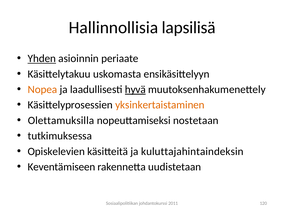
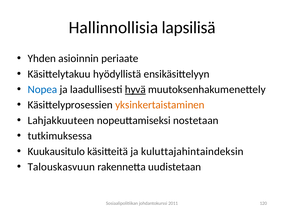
Yhden underline: present -> none (42, 59)
uskomasta: uskomasta -> hyödyllistä (117, 74)
Nopea colour: orange -> blue (42, 89)
Olettamuksilla: Olettamuksilla -> Lahjakkuuteen (61, 120)
Opiskelevien: Opiskelevien -> Kuukausitulo (56, 151)
Keventämiseen: Keventämiseen -> Talouskasvuun (61, 167)
